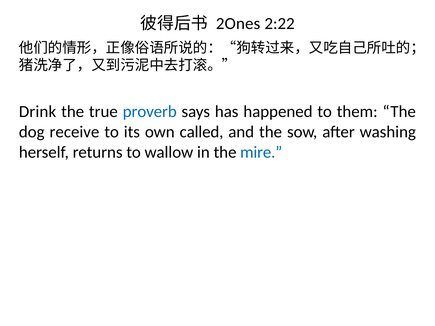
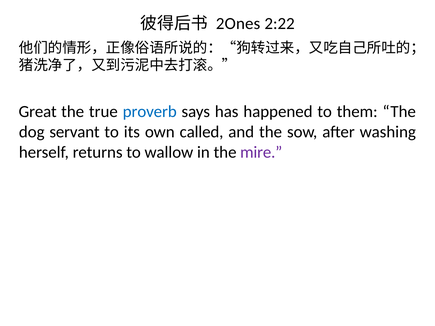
Drink: Drink -> Great (38, 112)
receive: receive -> servant (75, 132)
mire colour: blue -> purple (261, 152)
